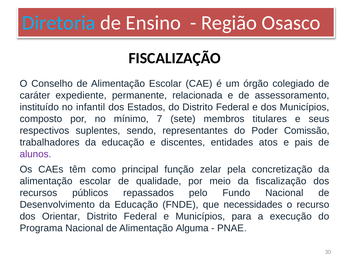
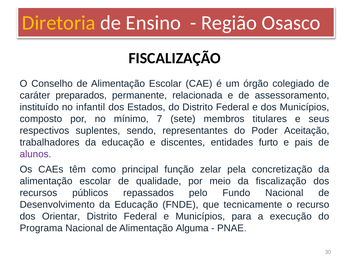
Diretoria colour: light blue -> yellow (59, 23)
expediente: expediente -> preparados (81, 95)
Comissão: Comissão -> Aceitação (307, 131)
atos: atos -> furto (268, 142)
necessidades: necessidades -> tecnicamente (253, 205)
